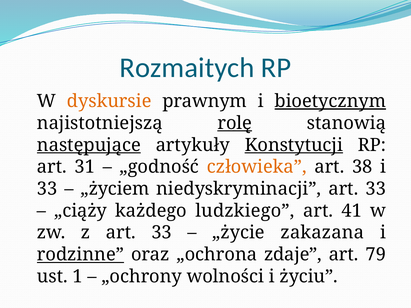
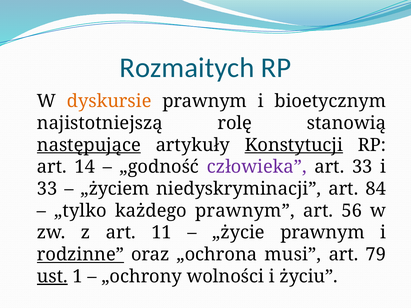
bioetycznym underline: present -> none (330, 101)
rolę underline: present -> none (235, 123)
31: 31 -> 14 (85, 167)
człowieka colour: orange -> purple (257, 167)
art 38: 38 -> 33 (362, 167)
niedyskryminacji art 33: 33 -> 84 (376, 189)
„ciąży: „ciąży -> „tylko (81, 211)
każdego ludzkiego: ludzkiego -> prawnym (245, 211)
41: 41 -> 56 (352, 211)
z art 33: 33 -> 11 (162, 233)
„życie zakazana: zakazana -> prawnym (322, 233)
zdaje: zdaje -> musi (293, 255)
ust underline: none -> present (52, 277)
